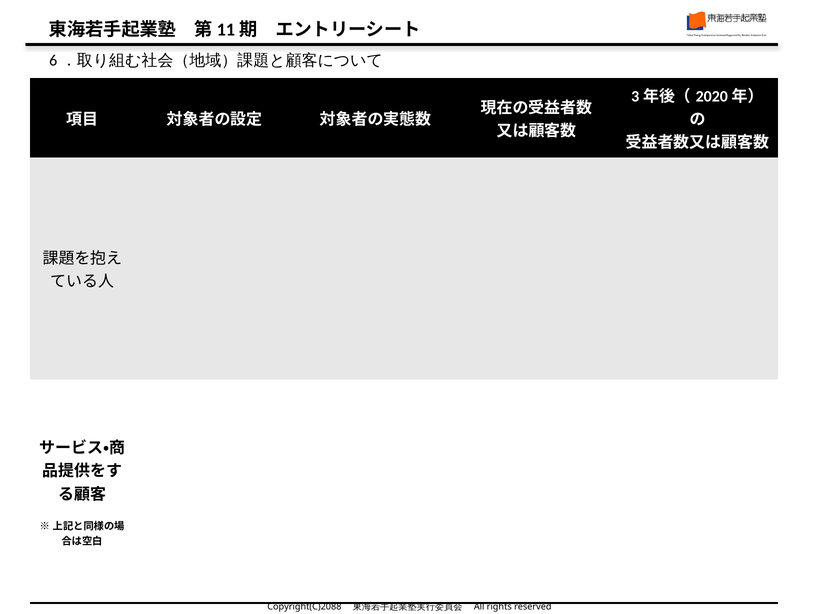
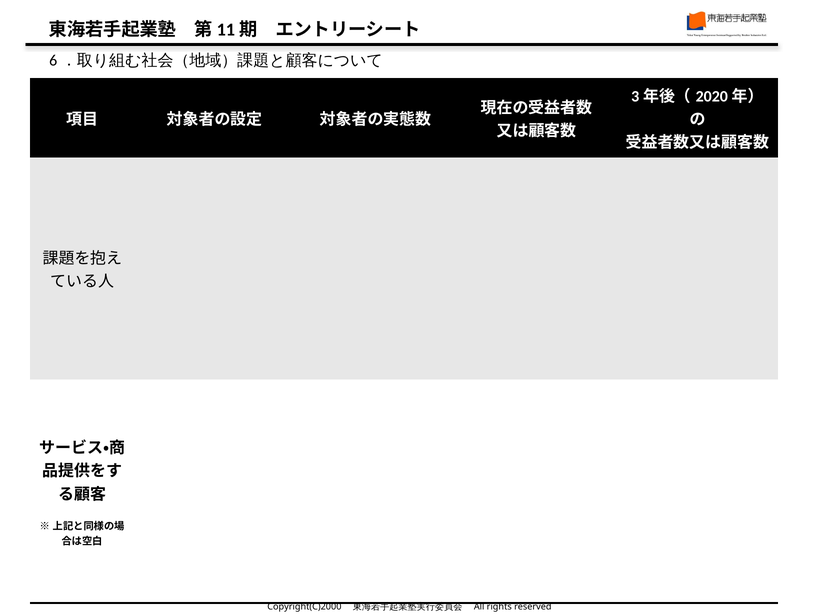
Copyright(C)2088: Copyright(C)2088 -> Copyright(C)2000 (304, 607)
